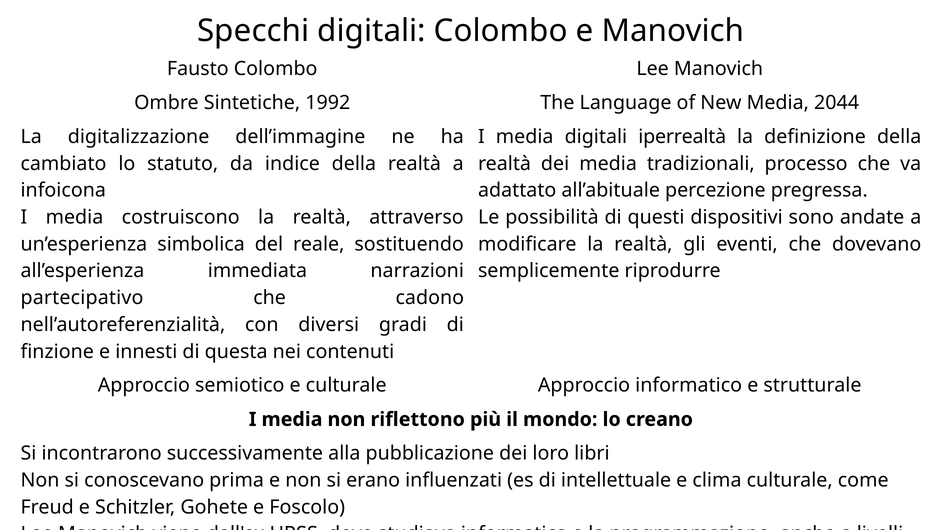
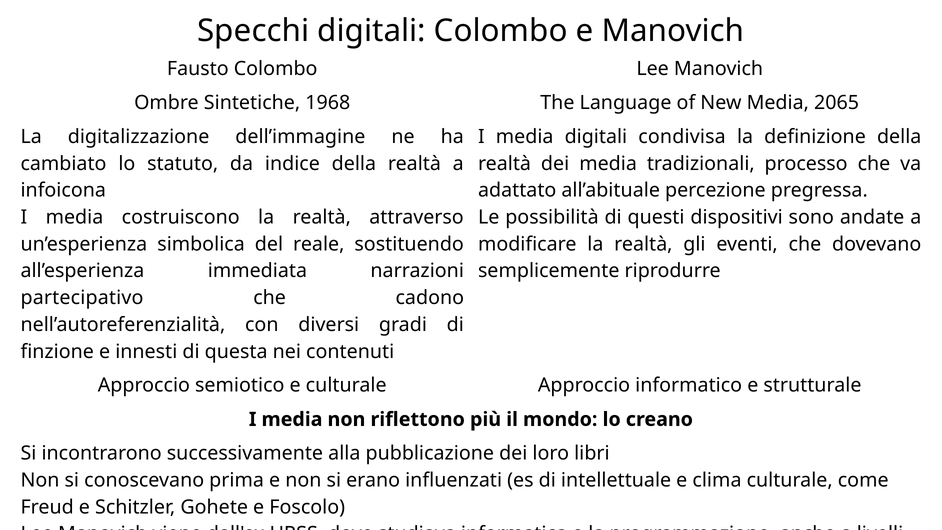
1992: 1992 -> 1968 (328, 103)
2044: 2044 -> 2065 (837, 103)
iperrealtà: iperrealtà -> condivisa (682, 137)
